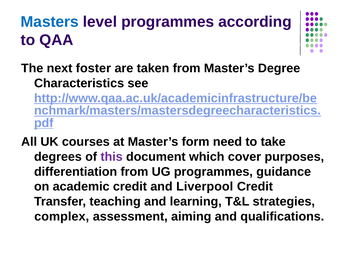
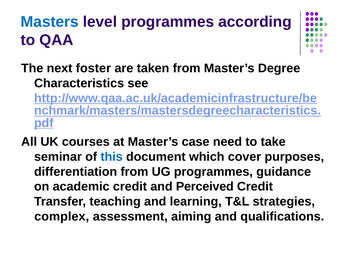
form: form -> case (196, 142)
degrees: degrees -> seminar (58, 157)
this colour: purple -> blue (112, 157)
Liverpool: Liverpool -> Perceived (205, 186)
